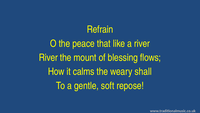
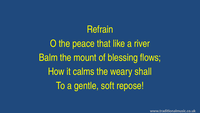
River: River -> Balm (48, 57)
